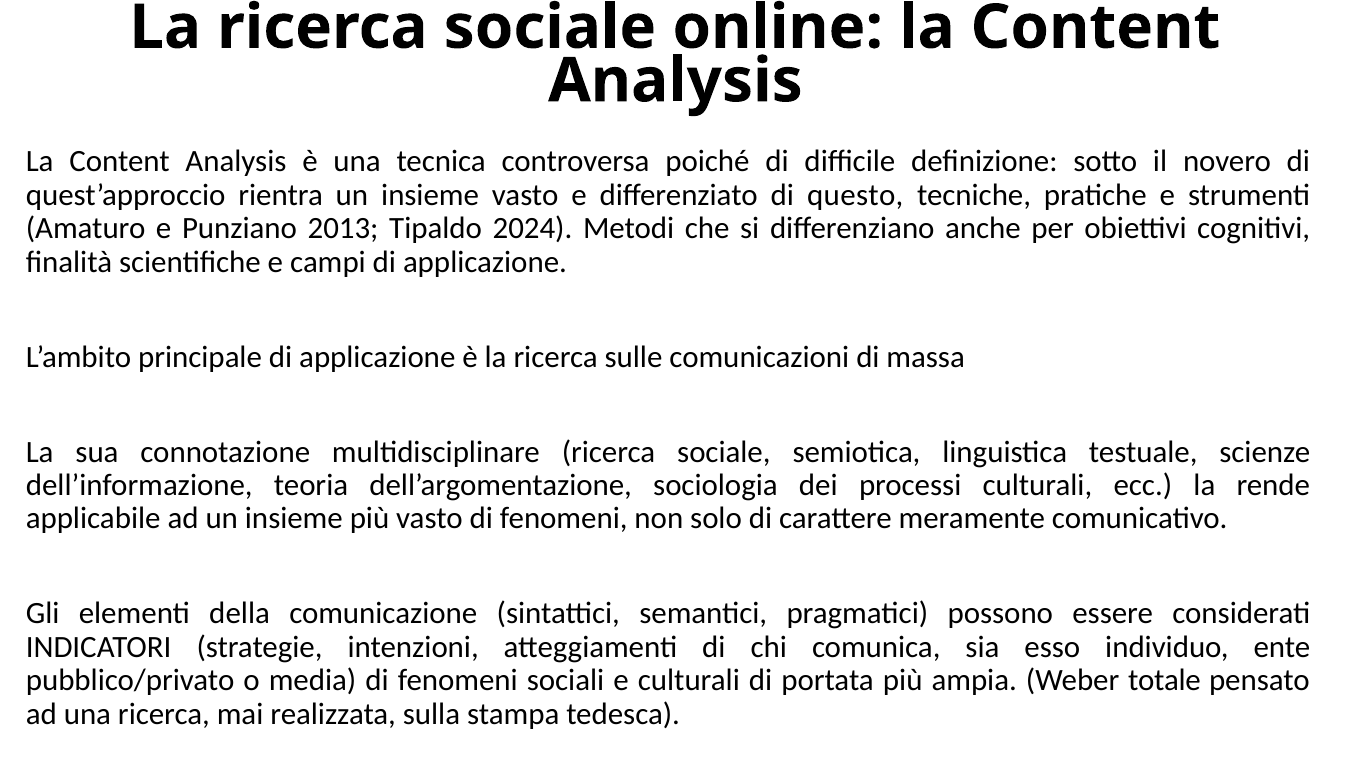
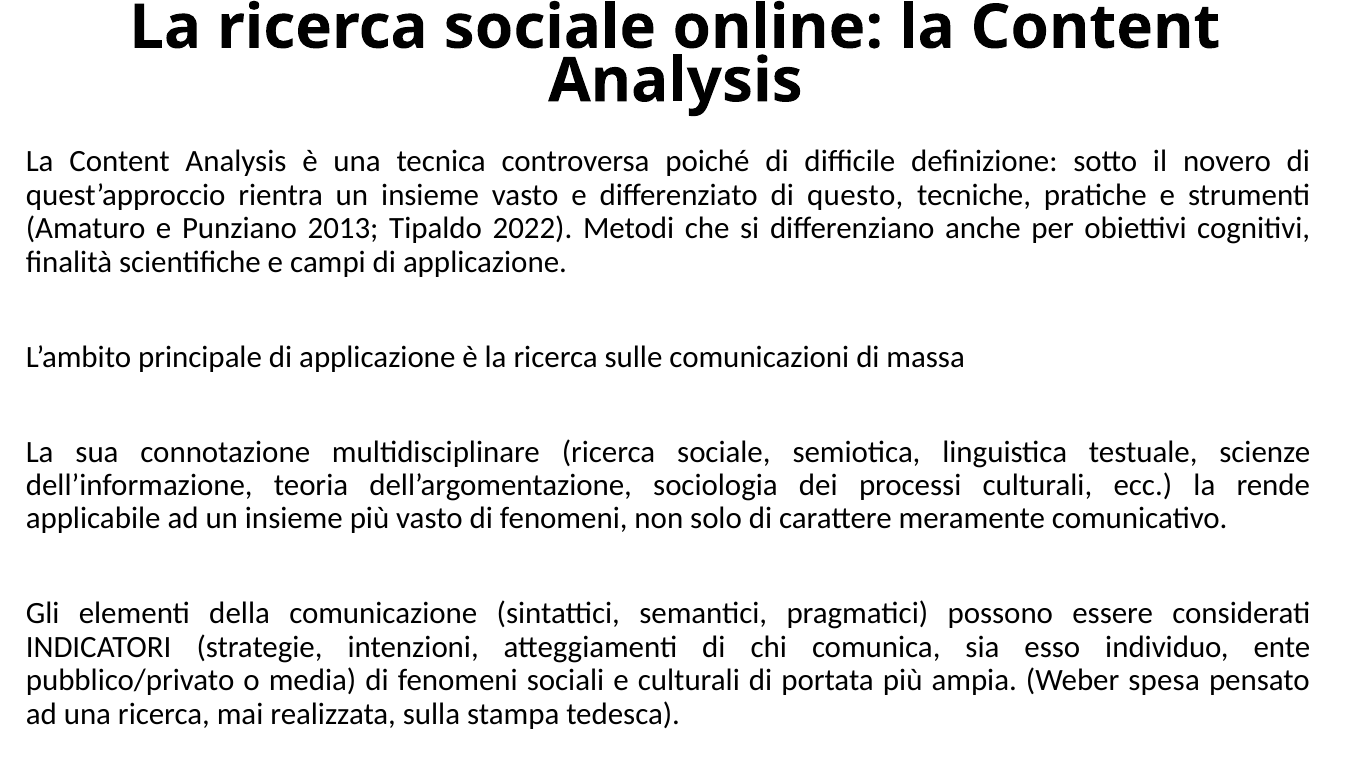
2024: 2024 -> 2022 (532, 228)
totale: totale -> spesa (1164, 681)
